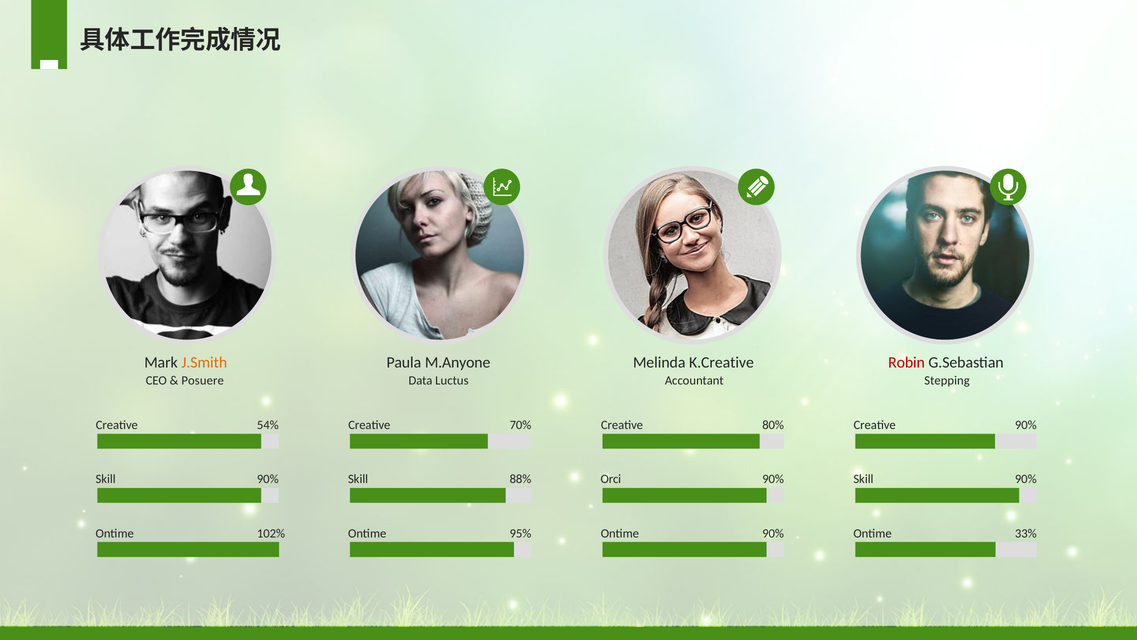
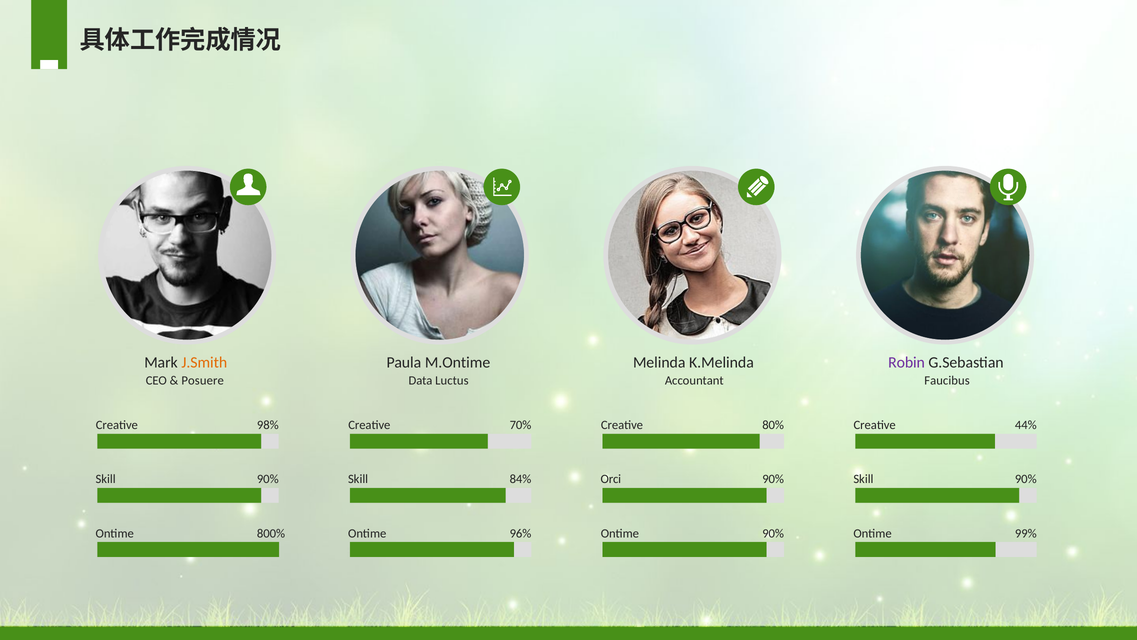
M.Anyone: M.Anyone -> M.Ontime (458, 362)
K.Creative: K.Creative -> K.Melinda (721, 362)
Robin colour: red -> purple (907, 362)
Stepping: Stepping -> Faucibus (947, 380)
54%: 54% -> 98% (268, 425)
Creative 90%: 90% -> 44% (1026, 425)
88%: 88% -> 84% (520, 479)
102%: 102% -> 800% (271, 533)
95%: 95% -> 96% (520, 533)
33%: 33% -> 99% (1026, 533)
